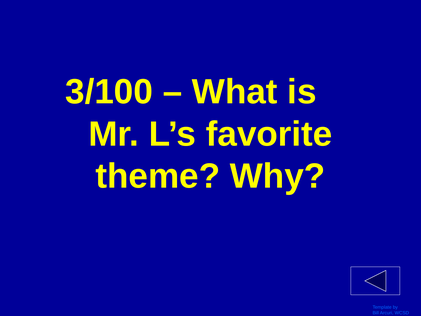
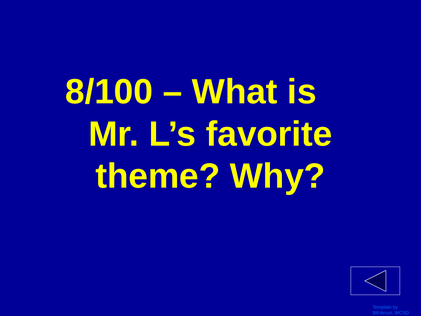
3/100: 3/100 -> 8/100 (109, 92)
